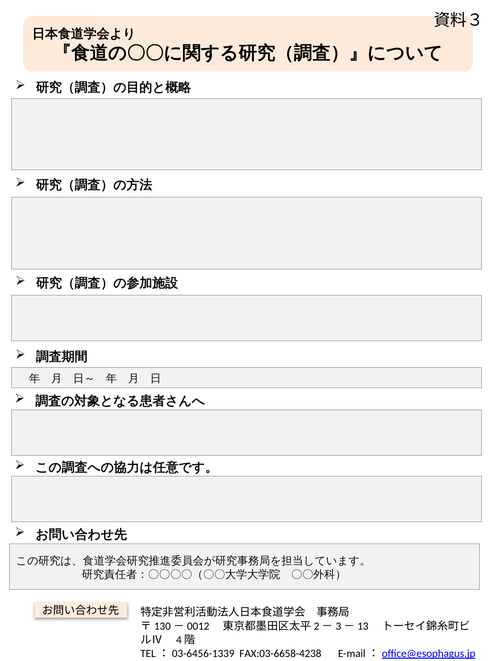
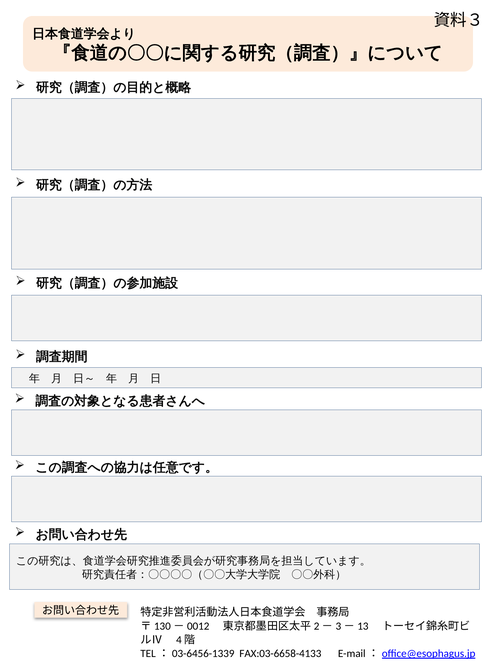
FAX:03-6658-4238: FAX:03-6658-4238 -> FAX:03-6658-4133 (280, 654)
